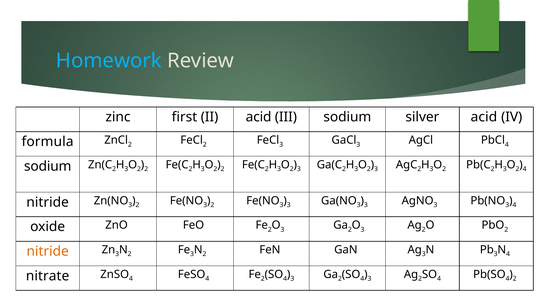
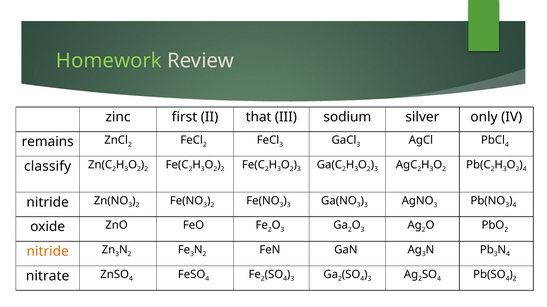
Homework colour: light blue -> light green (109, 61)
II acid: acid -> that (259, 117)
silver acid: acid -> only (484, 117)
formula: formula -> remains (48, 142)
sodium: sodium -> classify (48, 167)
